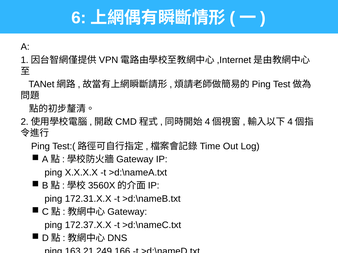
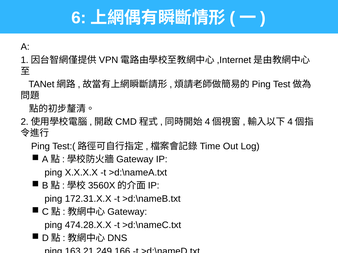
172.37.X.X: 172.37.X.X -> 474.28.X.X (88, 225)
